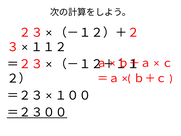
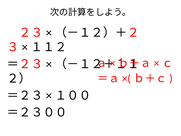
＝２３００ underline: present -> none (37, 112)
